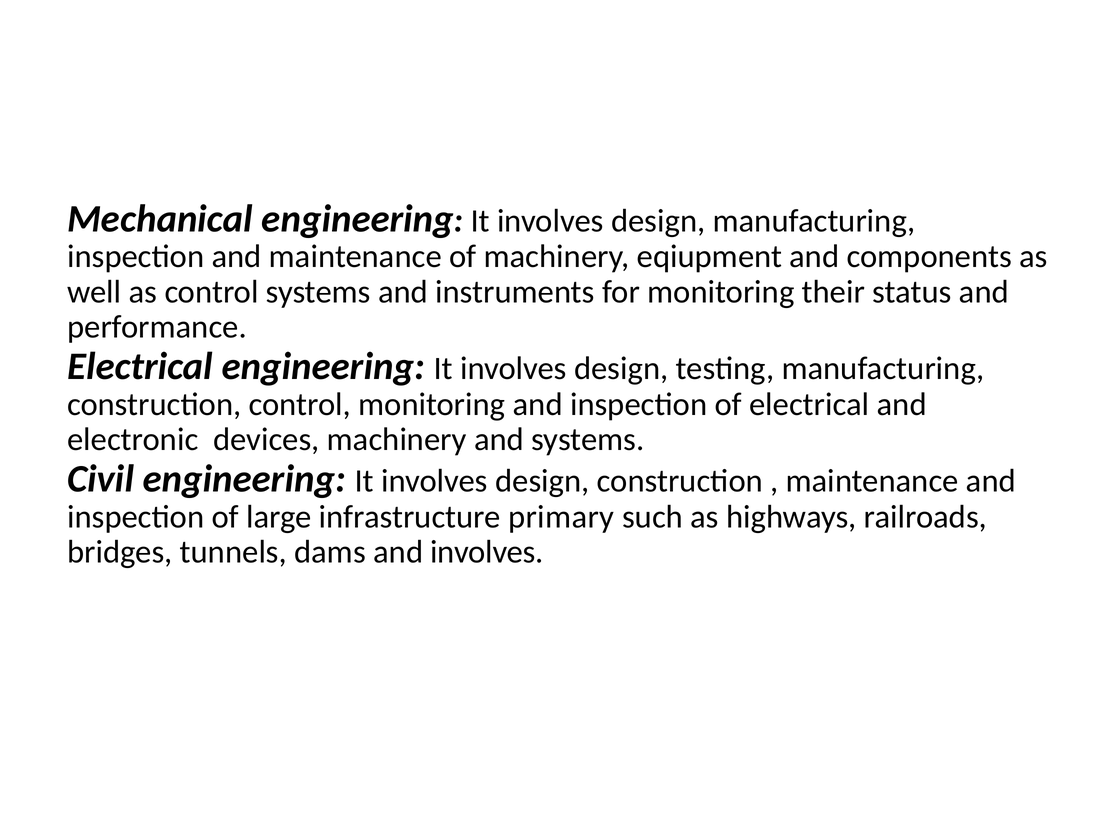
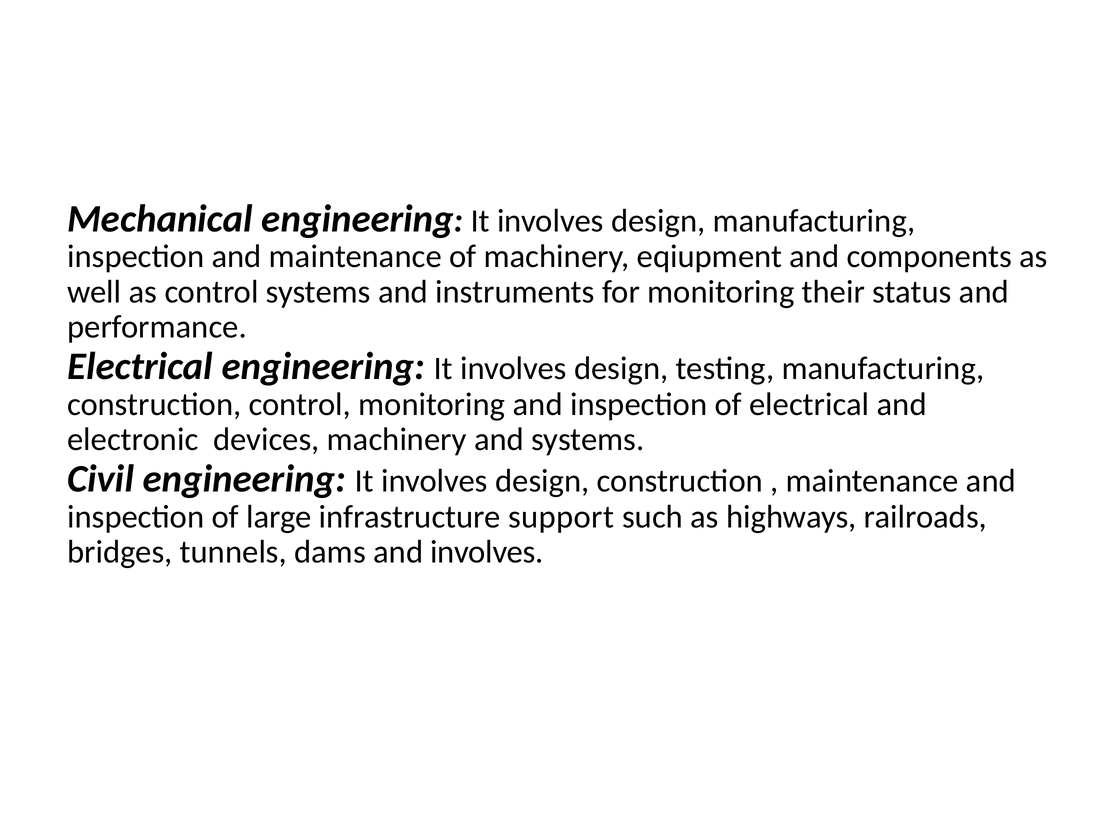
primary: primary -> support (561, 517)
